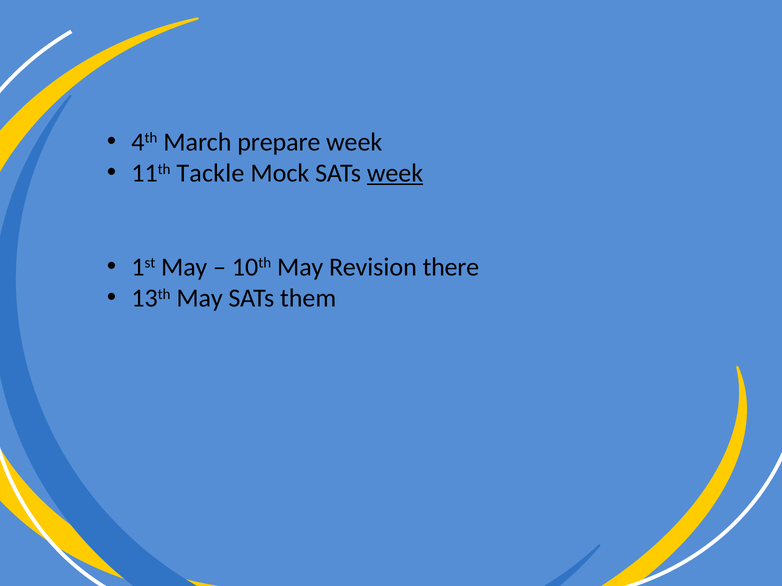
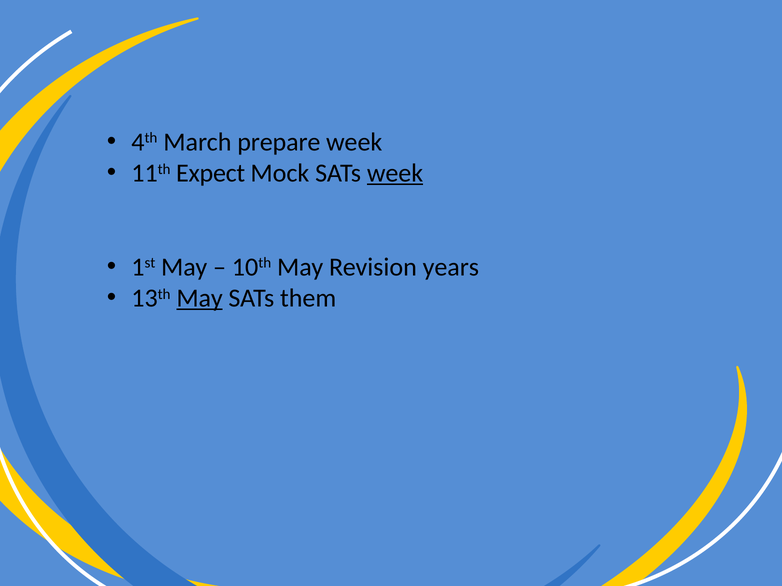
Tackle: Tackle -> Expect (211, 173)
there: there -> years (451, 267)
May underline: none -> present (200, 298)
